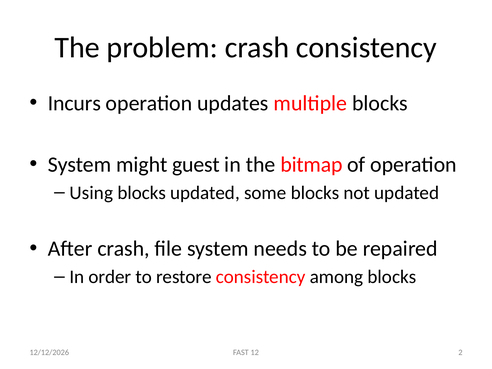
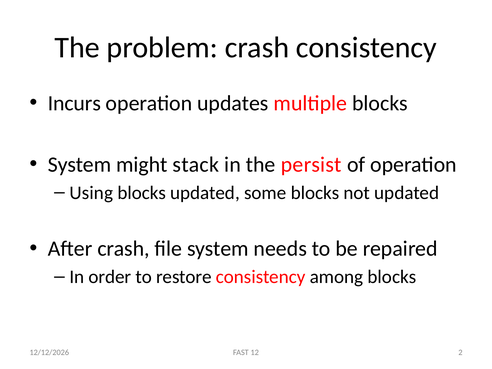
guest: guest -> stack (196, 164)
bitmap: bitmap -> persist (311, 164)
